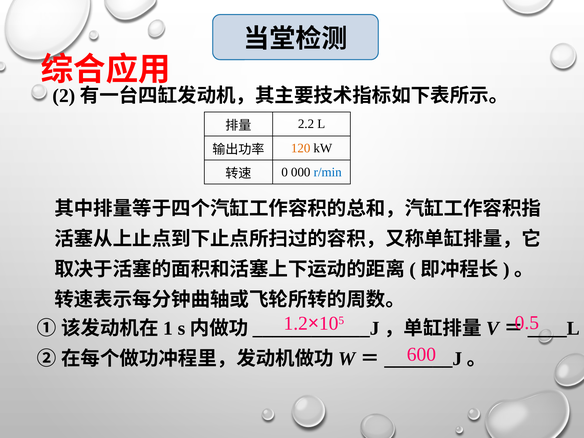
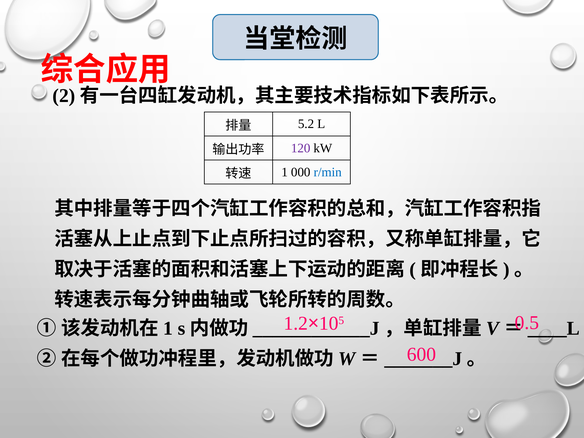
2.2: 2.2 -> 5.2 (306, 124)
120 colour: orange -> purple (301, 148)
0: 0 -> 1 (285, 172)
